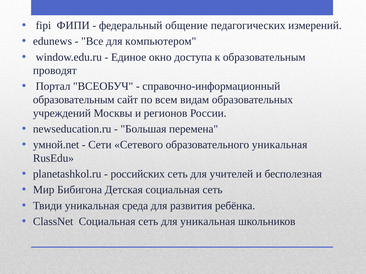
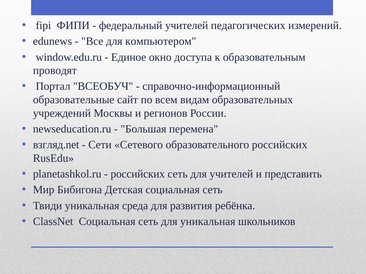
федеральный общение: общение -> учителей (187, 26)
образовательным: образовательным -> образовательные (74, 100)
умной.net: умной.net -> взгляд.net (56, 145)
образовательного уникальная: уникальная -> российских (280, 145)
бесполезная: бесполезная -> представить (293, 174)
